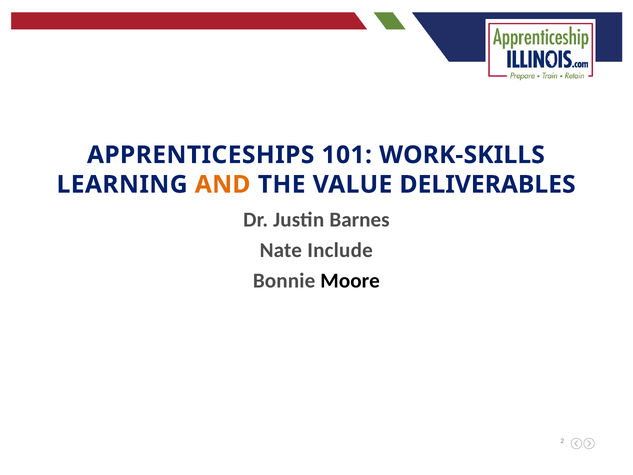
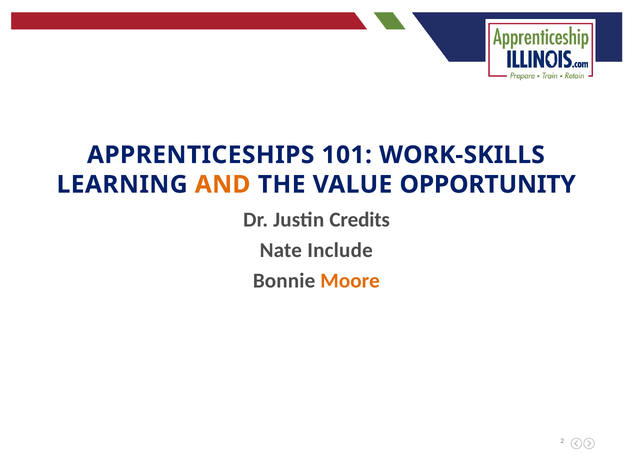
DELIVERABLES: DELIVERABLES -> OPPORTUNITY (488, 184)
Barnes: Barnes -> Credits (360, 219)
Moore colour: black -> orange (350, 281)
